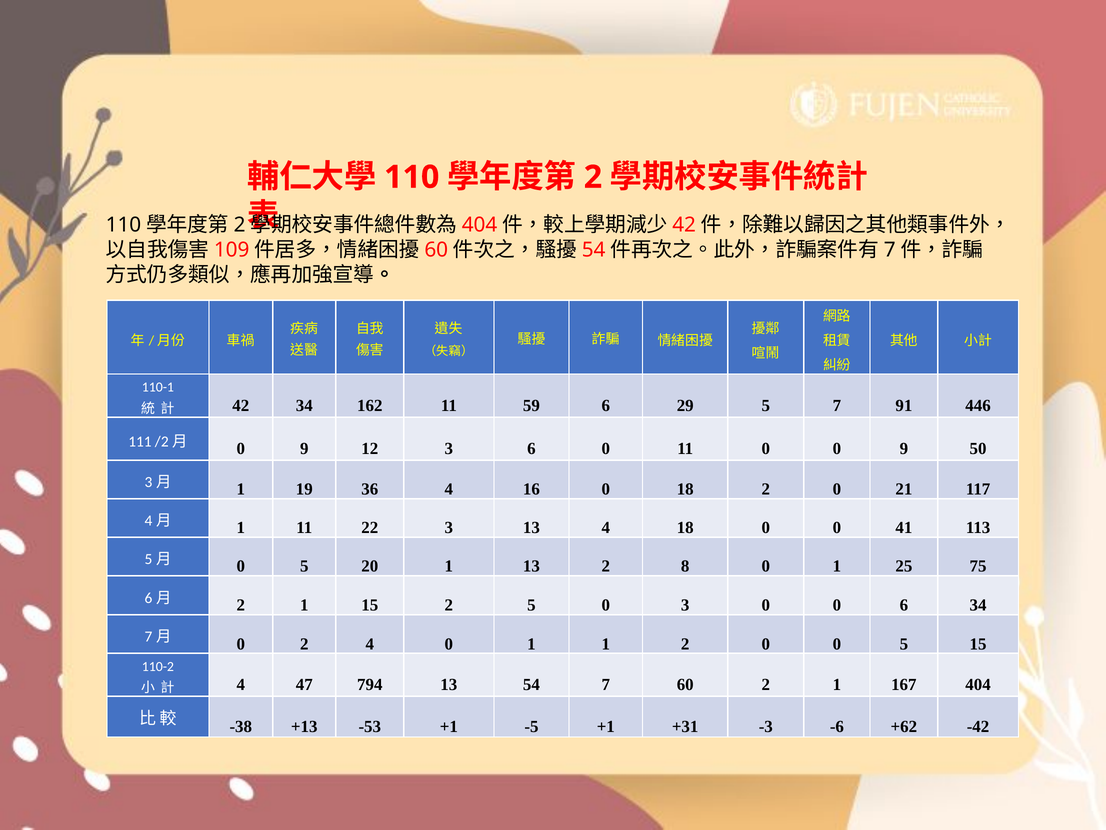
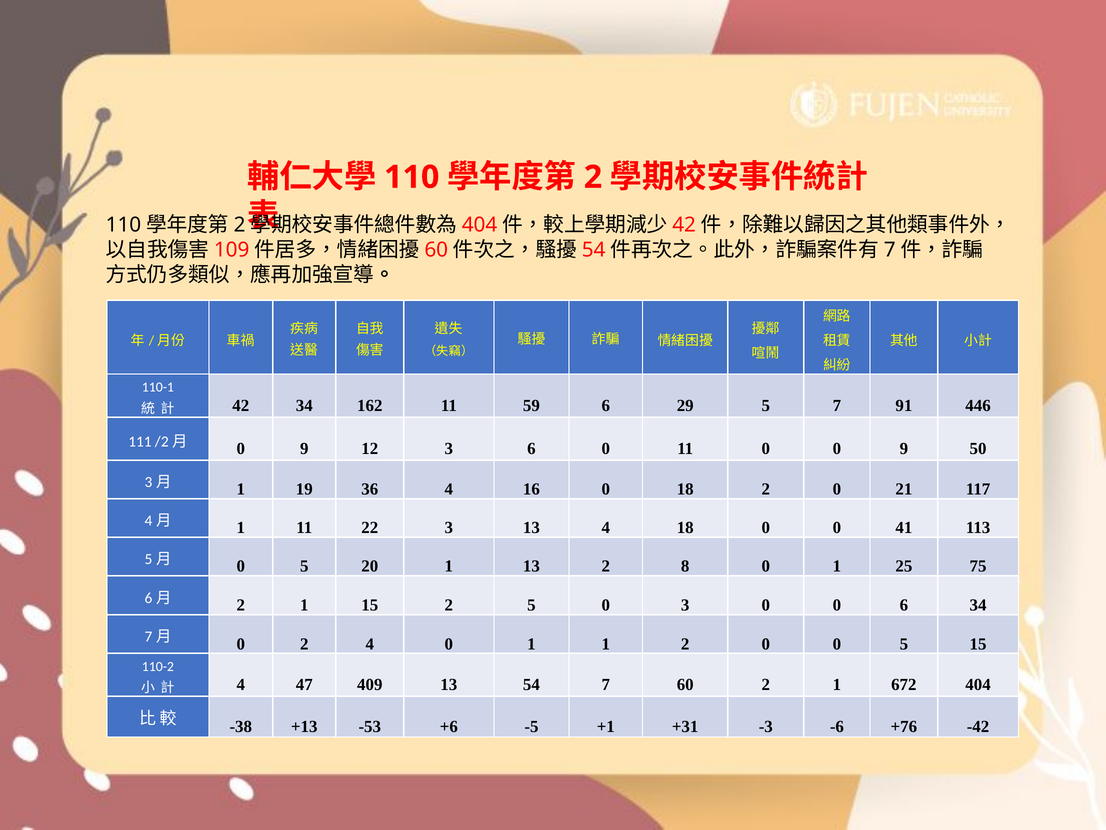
794: 794 -> 409 (370, 684)
167: 167 -> 672 (904, 684)
-53 +1: +1 -> +6 (449, 726)
+62: +62 -> +76 (904, 726)
